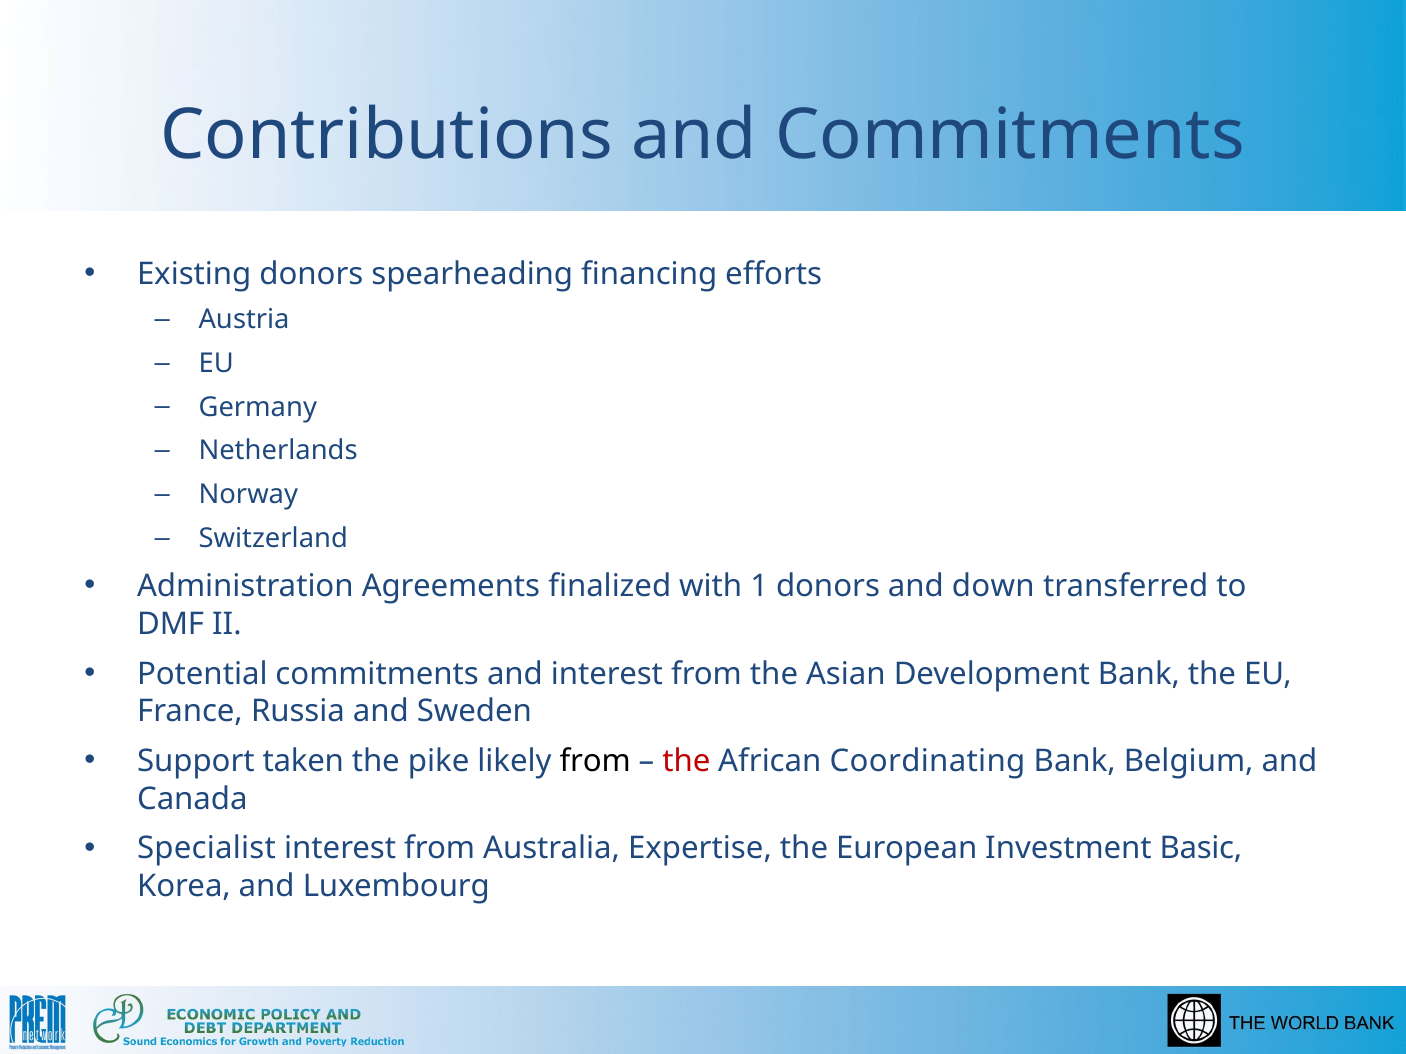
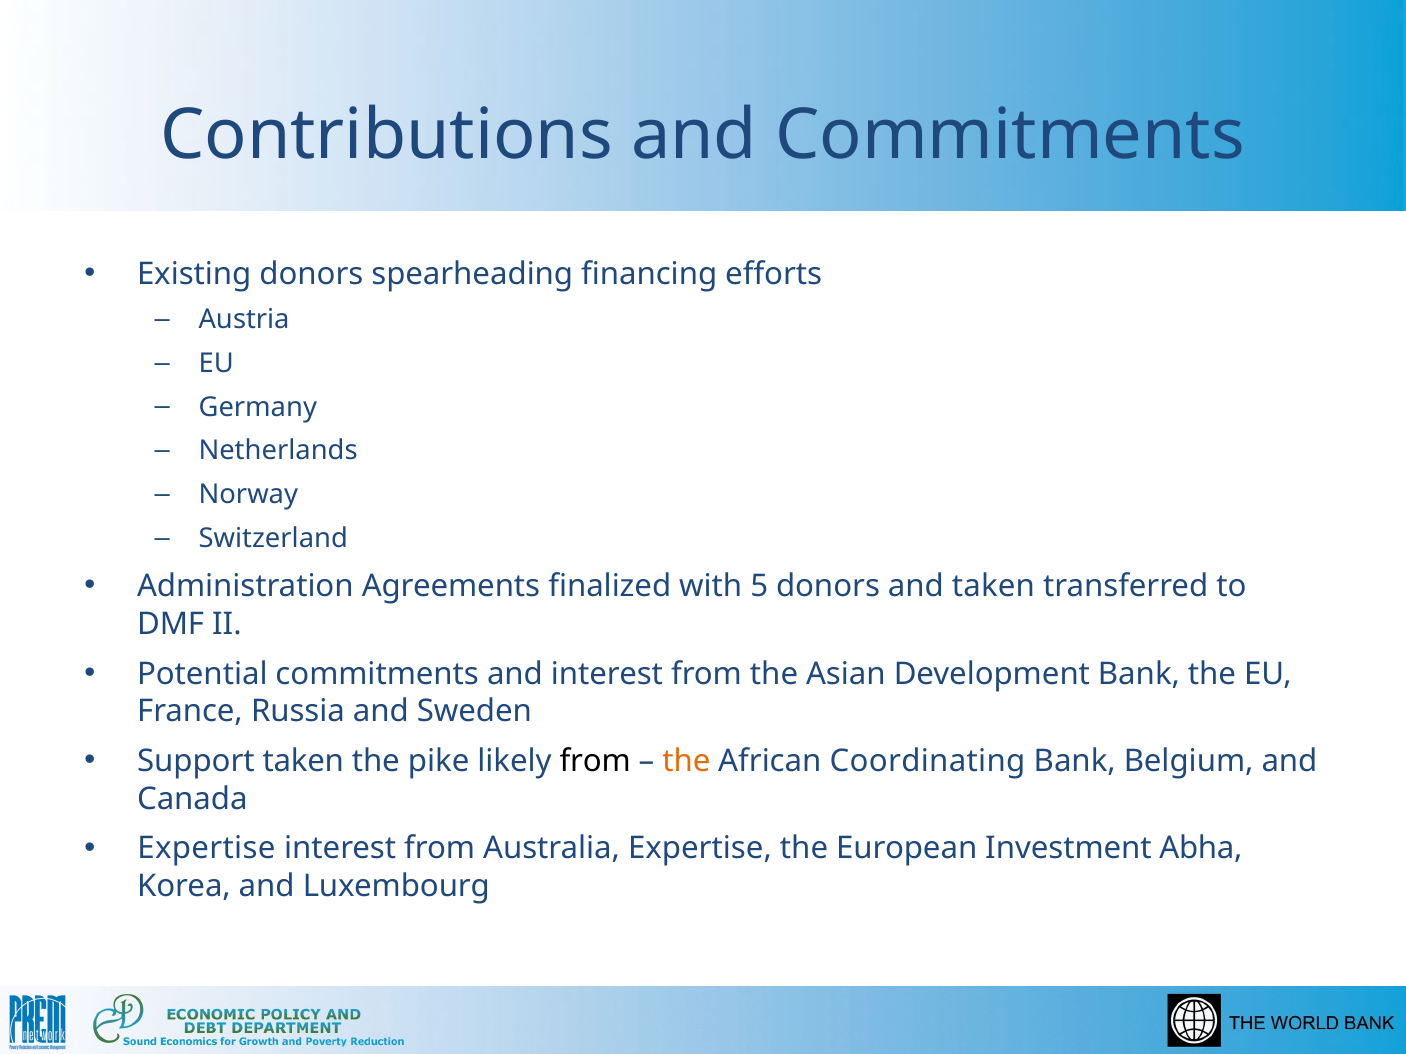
1: 1 -> 5 (759, 587)
and down: down -> taken (993, 587)
the colour: red -> orange (686, 762)
Specialist: Specialist -> Expertise (206, 849)
Basic: Basic -> Abha (1201, 849)
